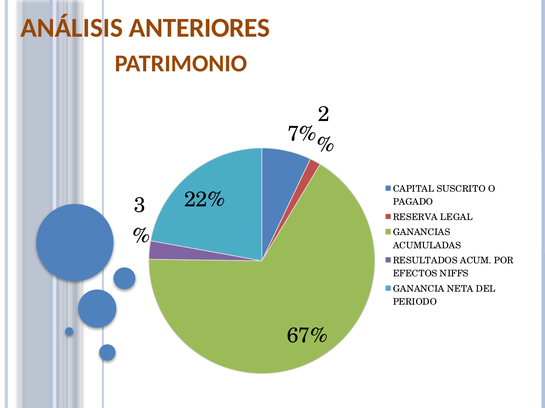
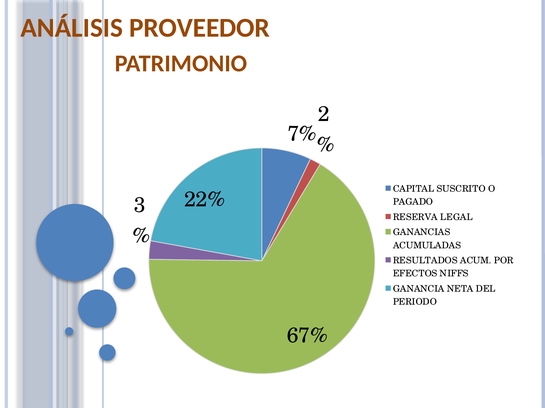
ANTERIORES: ANTERIORES -> PROVEEDOR (199, 28)
